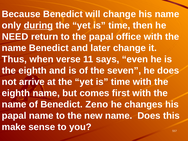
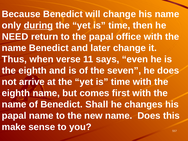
Zeno: Zeno -> Shall (97, 104)
